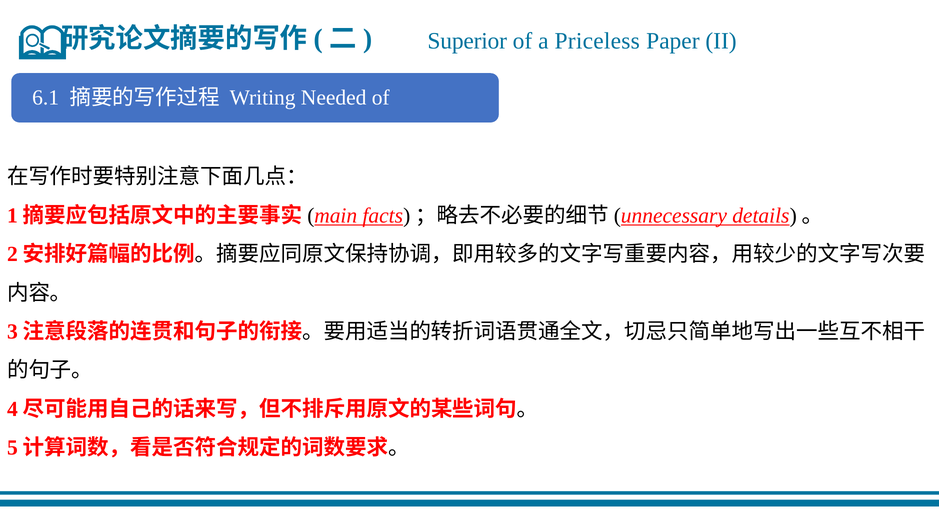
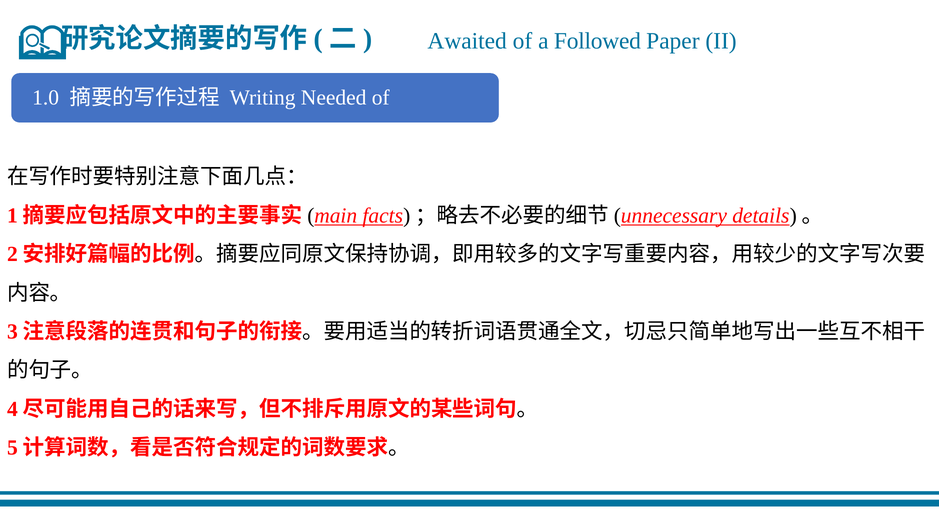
Superior: Superior -> Awaited (467, 41)
Priceless: Priceless -> Followed (597, 41)
6.1: 6.1 -> 1.0 (46, 98)
